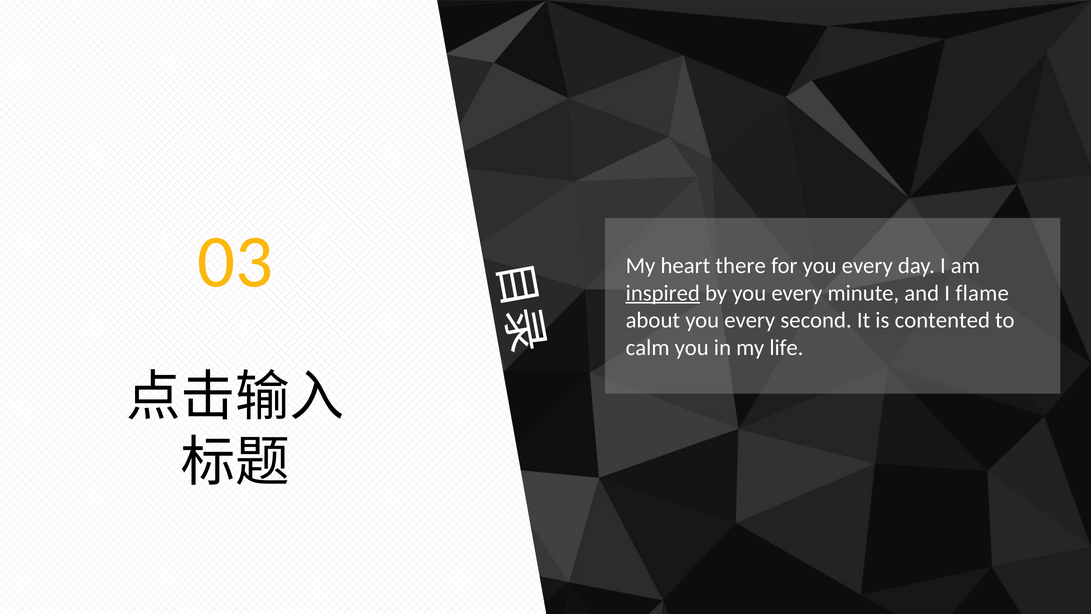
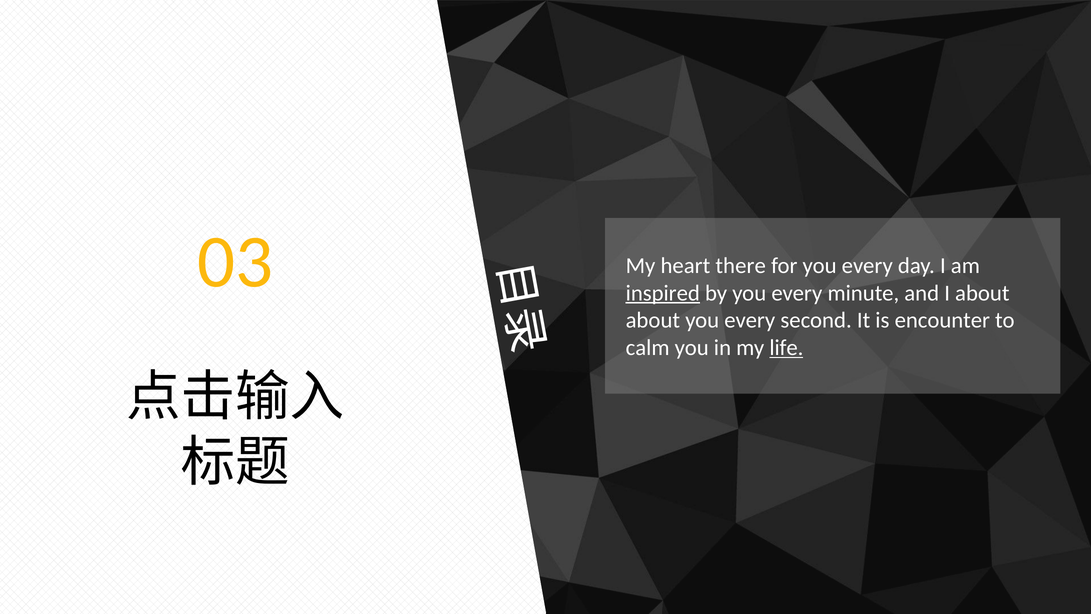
I flame: flame -> about (982, 293)
contented: contented -> encounter (942, 320)
life underline: none -> present (786, 348)
